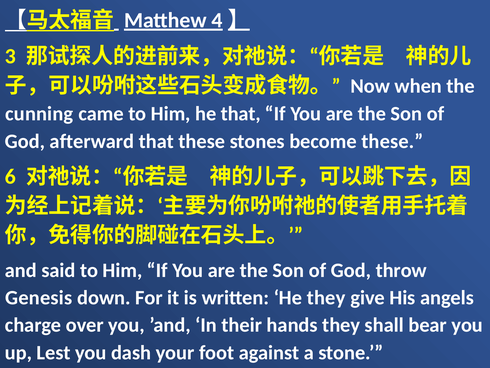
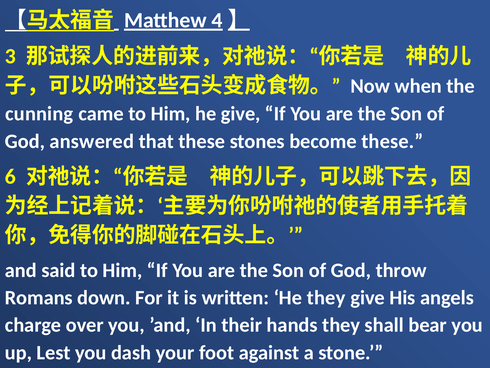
he that: that -> give (241, 114)
afterward: afterward -> answered (92, 141)
Genesis: Genesis -> Romans (39, 297)
